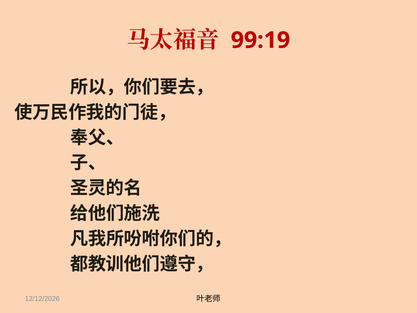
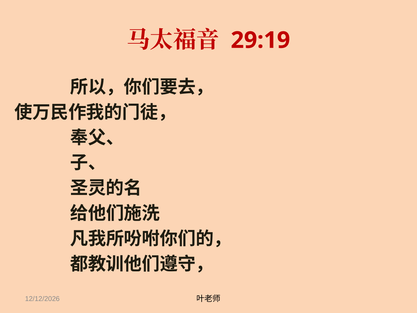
99:19: 99:19 -> 29:19 (260, 40)
